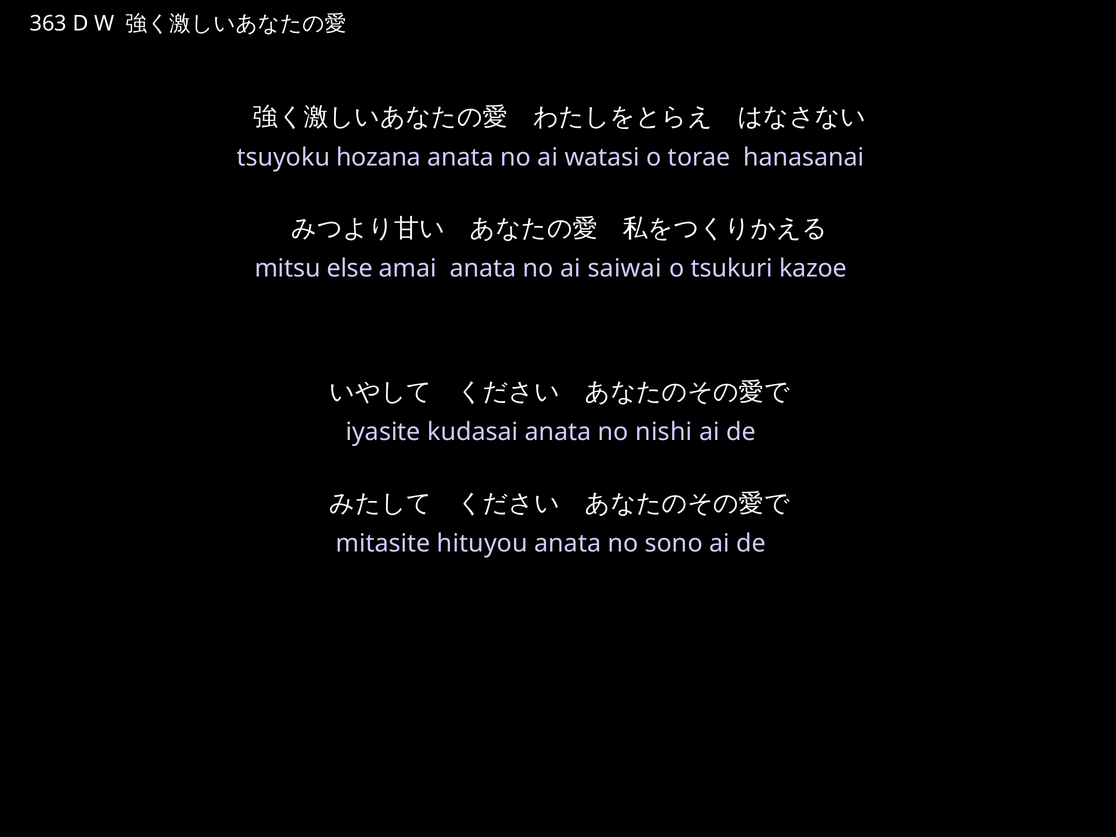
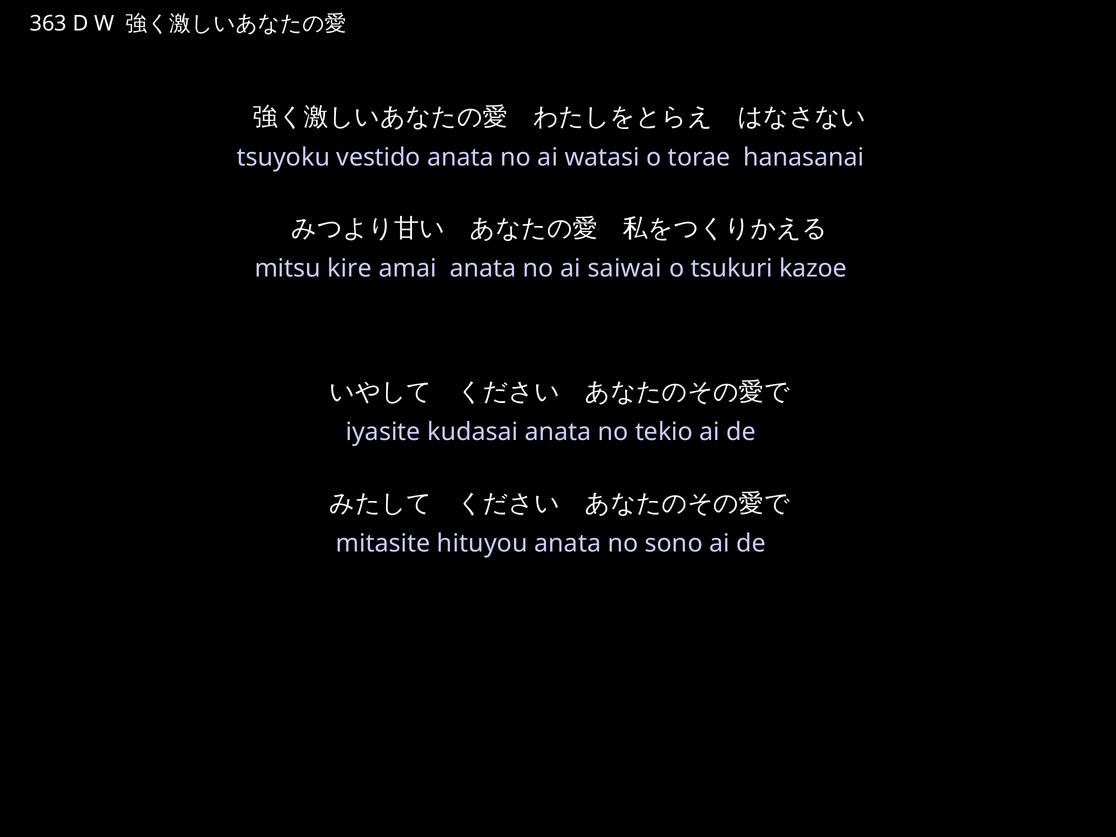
hozana: hozana -> vestido (379, 157)
else: else -> kire (350, 269)
nishi: nishi -> tekio (664, 432)
